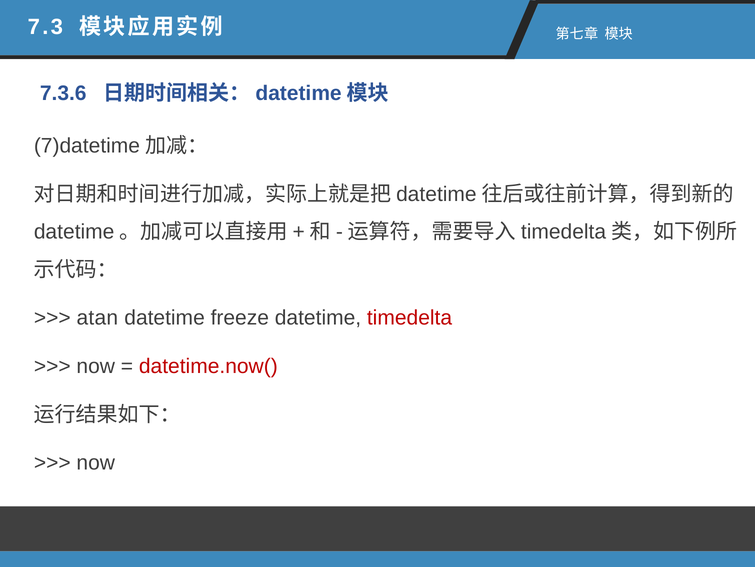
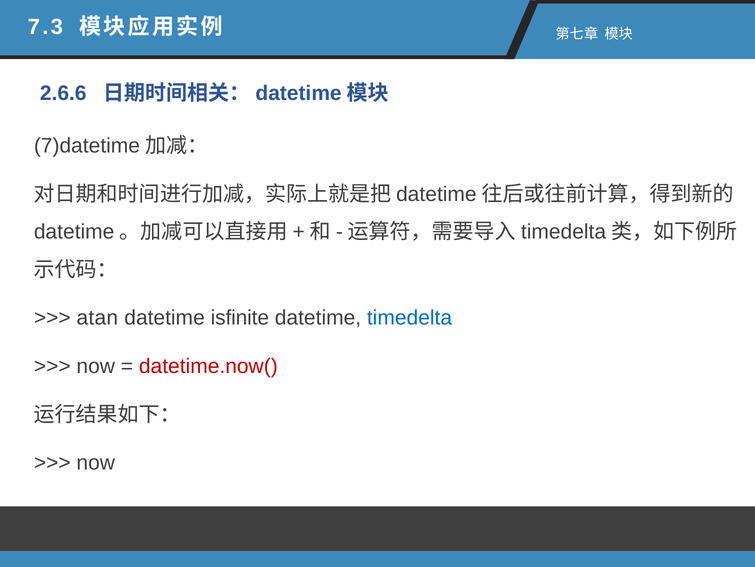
7.3.6: 7.3.6 -> 2.6.6 (63, 93)
freeze: freeze -> isfinite (240, 318)
timedelta colour: red -> blue (410, 318)
